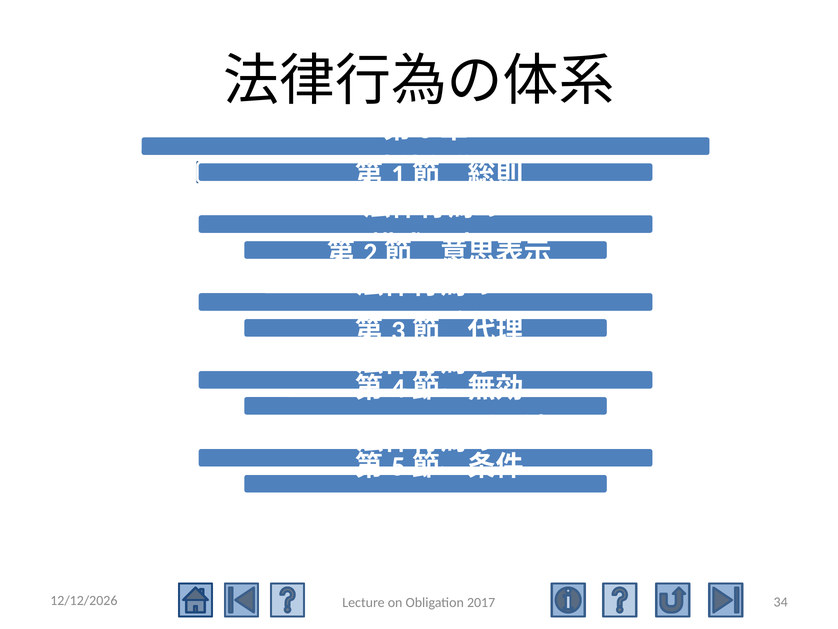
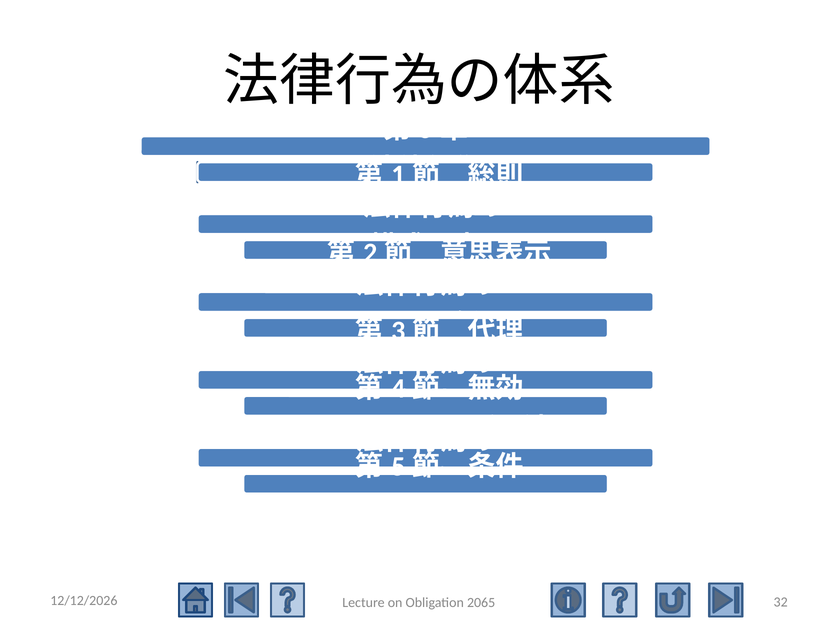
34: 34 -> 32 (781, 602)
2017: 2017 -> 2065 (481, 602)
